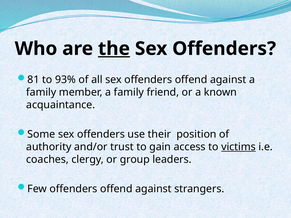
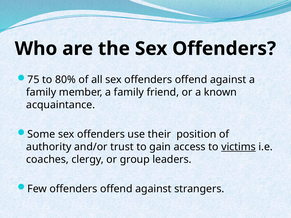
the underline: present -> none (114, 49)
81: 81 -> 75 (33, 80)
93%: 93% -> 80% (65, 80)
